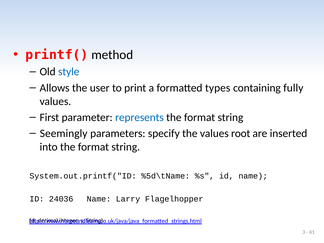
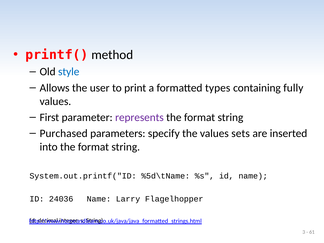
represents colour: blue -> purple (139, 117)
Seemingly: Seemingly -> Purchased (64, 133)
root: root -> sets (241, 133)
